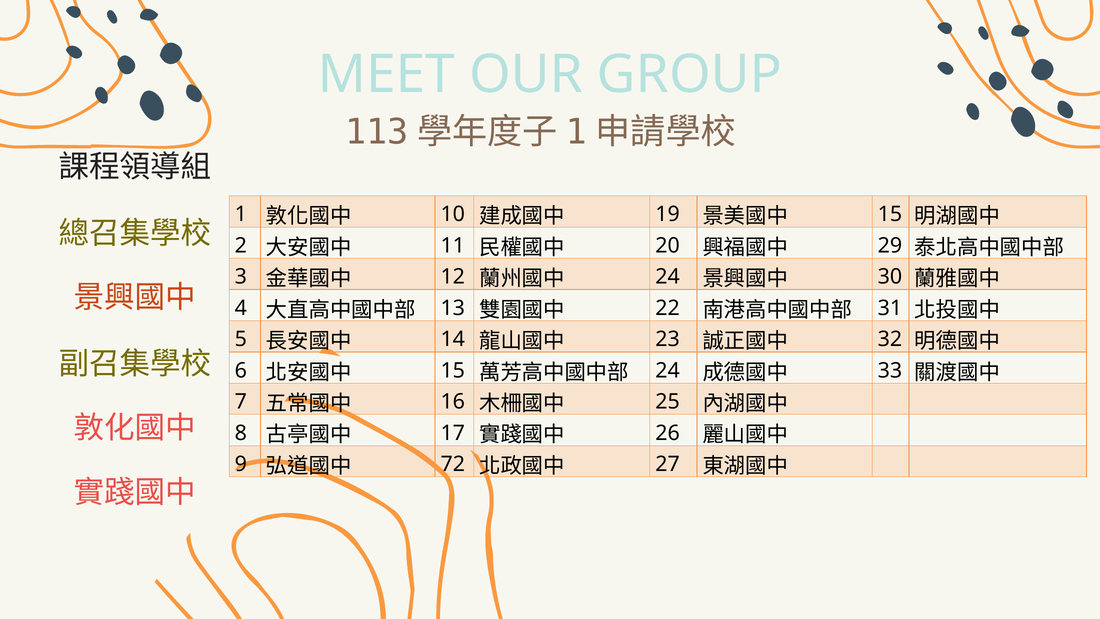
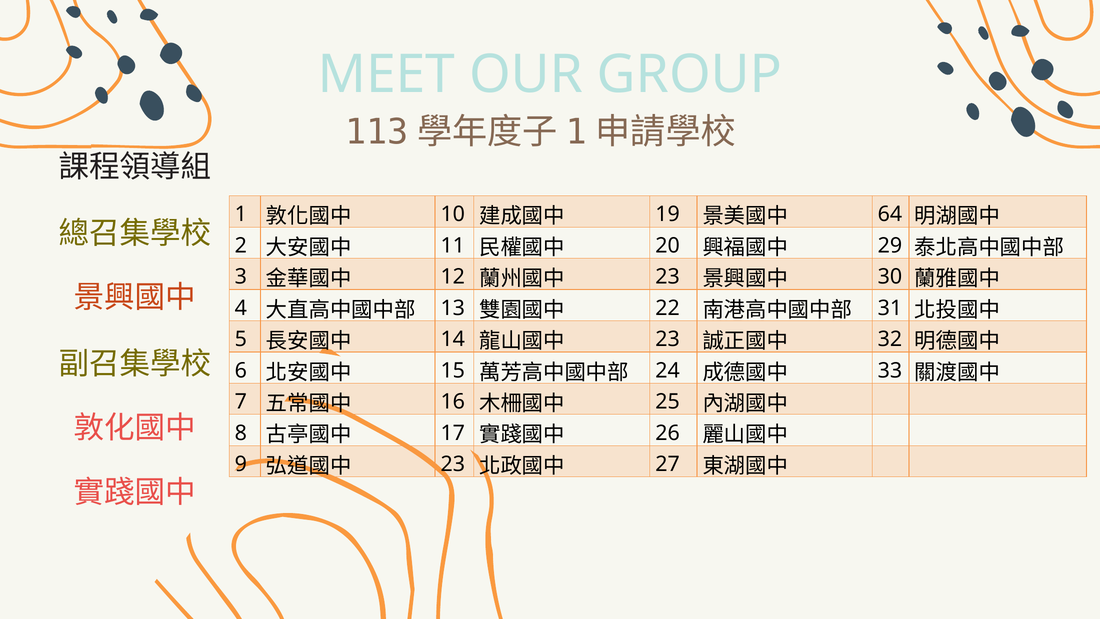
15: 15 -> 64 (890, 214)
24: 24 -> 23 (668, 277)
72: 72 -> 23 (453, 464)
